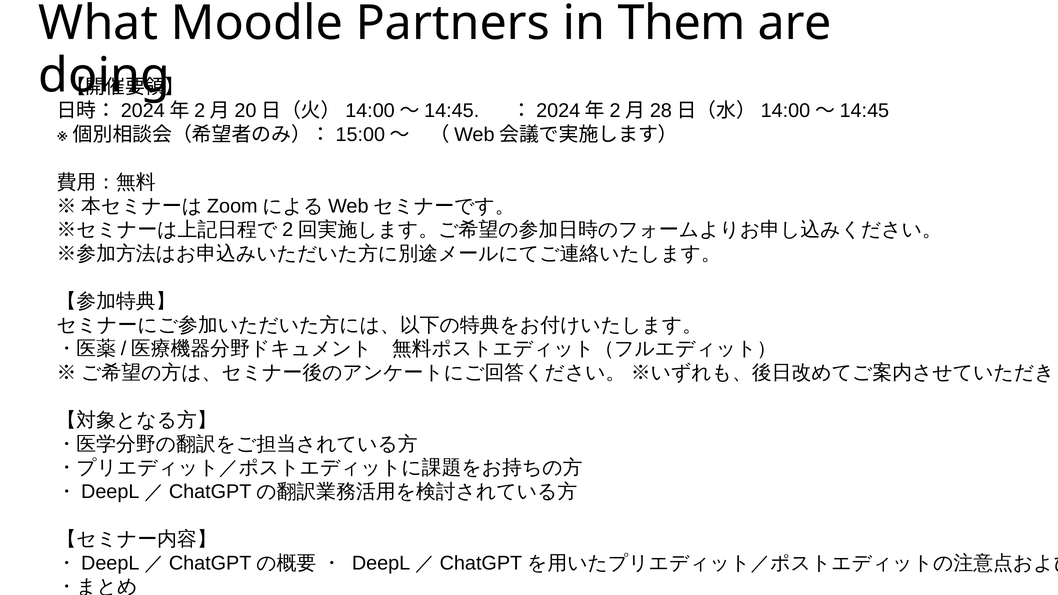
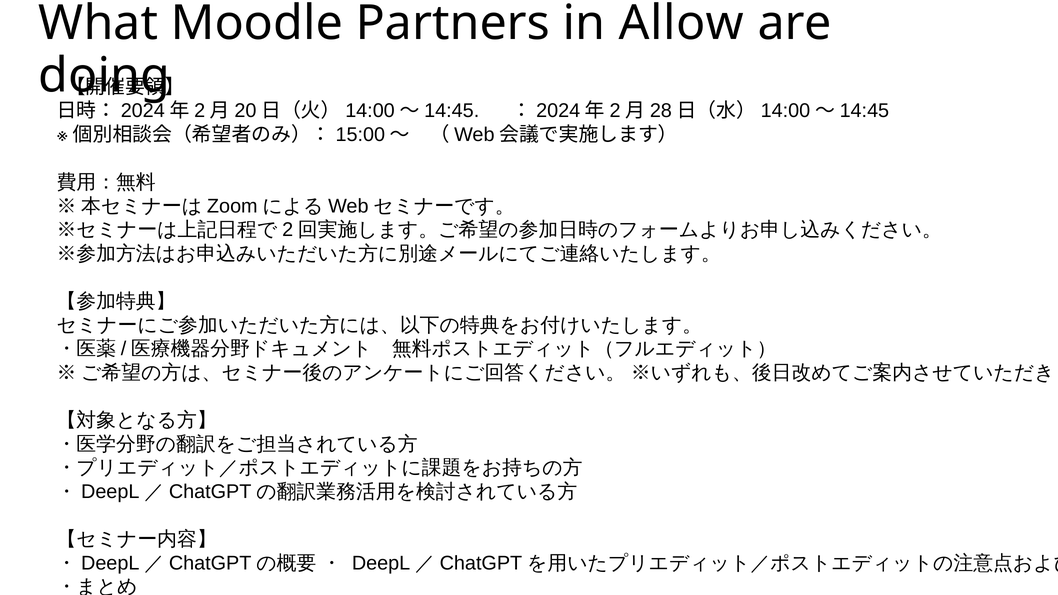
Them: Them -> Allow (681, 23)
